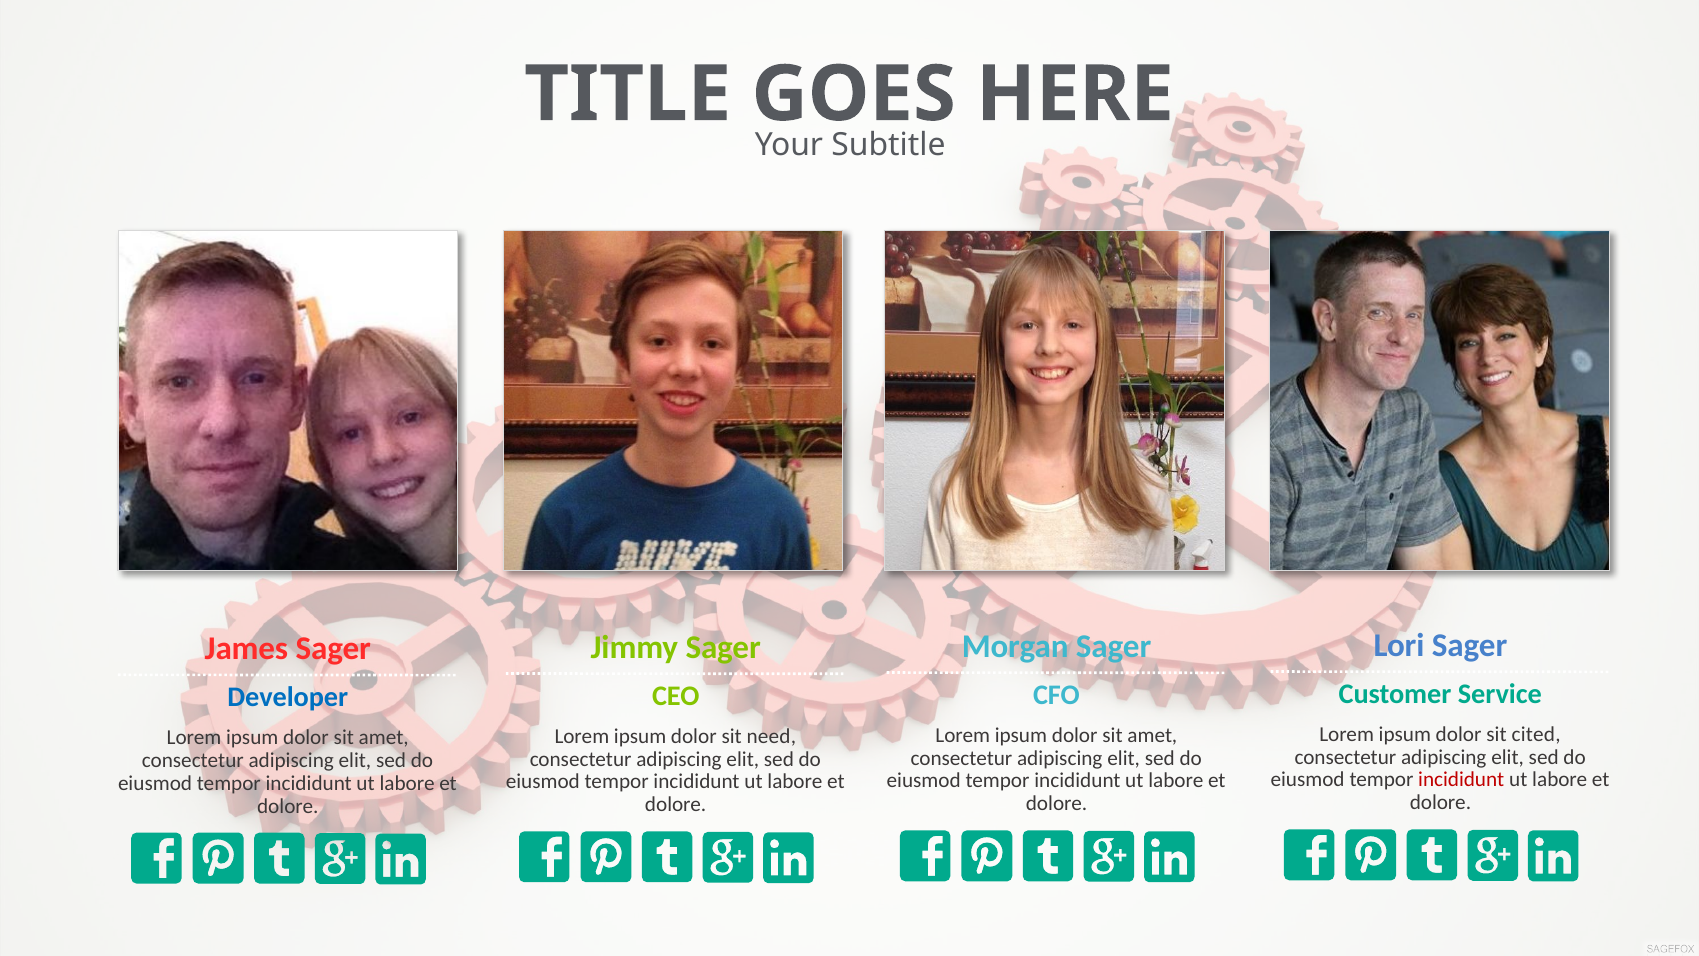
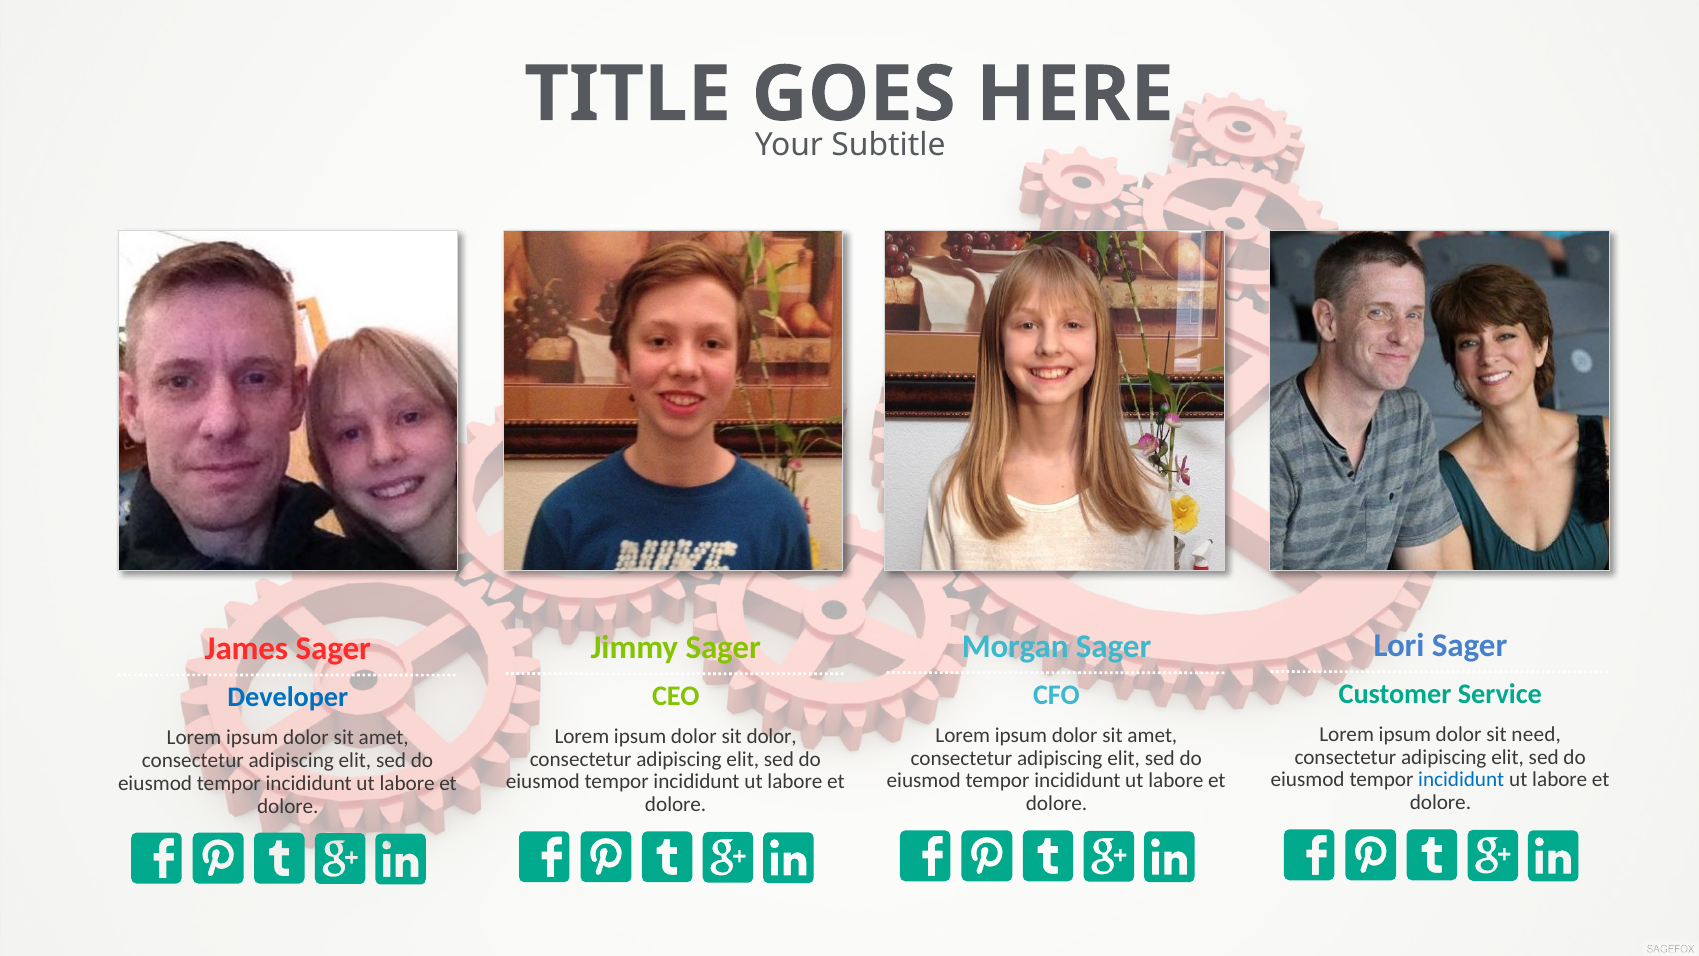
cited: cited -> need (1536, 734)
sit need: need -> dolor (772, 736)
incididunt colour: red -> blue (1461, 780)
